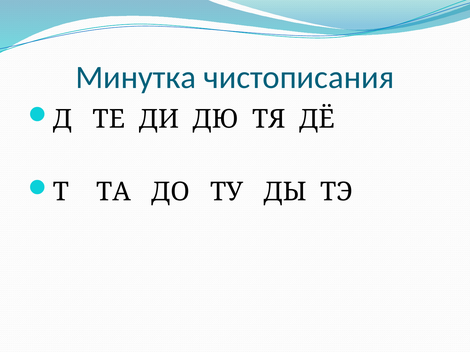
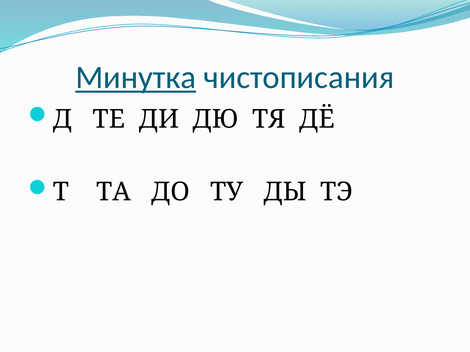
Минутка underline: none -> present (136, 78)
